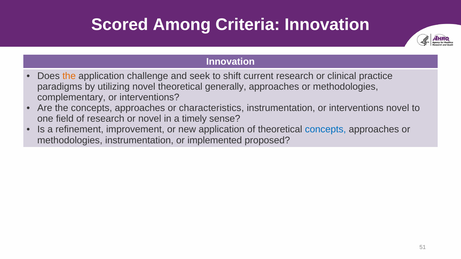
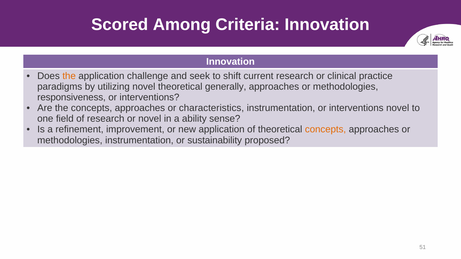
complementary: complementary -> responsiveness (72, 98)
timely: timely -> ability (194, 119)
concepts colour: blue -> orange (326, 130)
implemented: implemented -> sustainability (215, 140)
